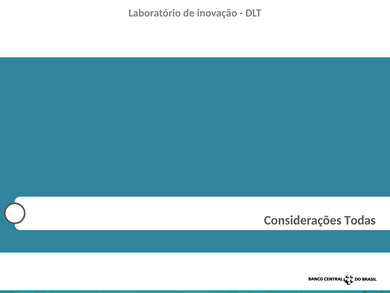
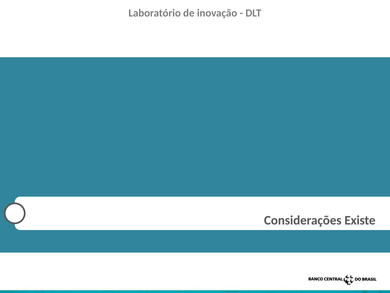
Todas: Todas -> Existe (360, 220)
